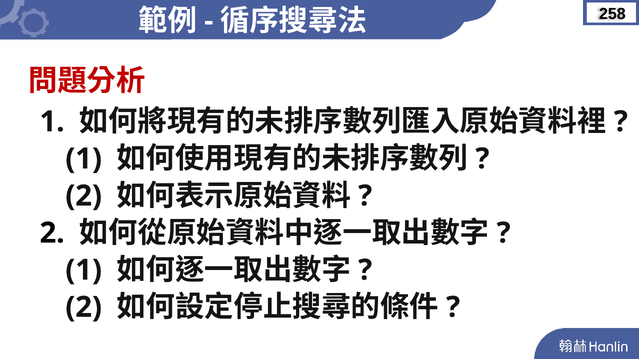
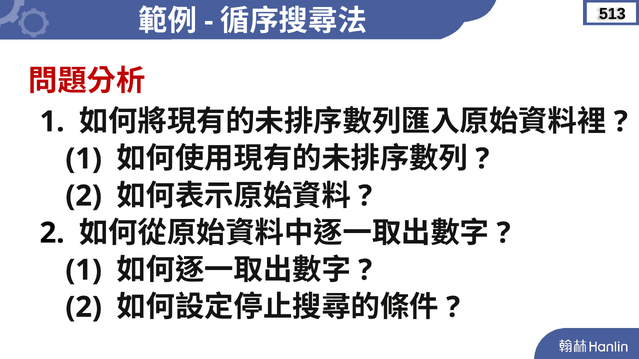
258: 258 -> 513 (612, 14)
